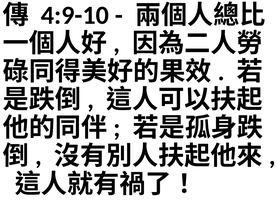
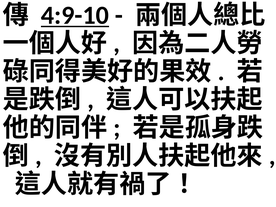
4:9-10 underline: none -> present (75, 15)
